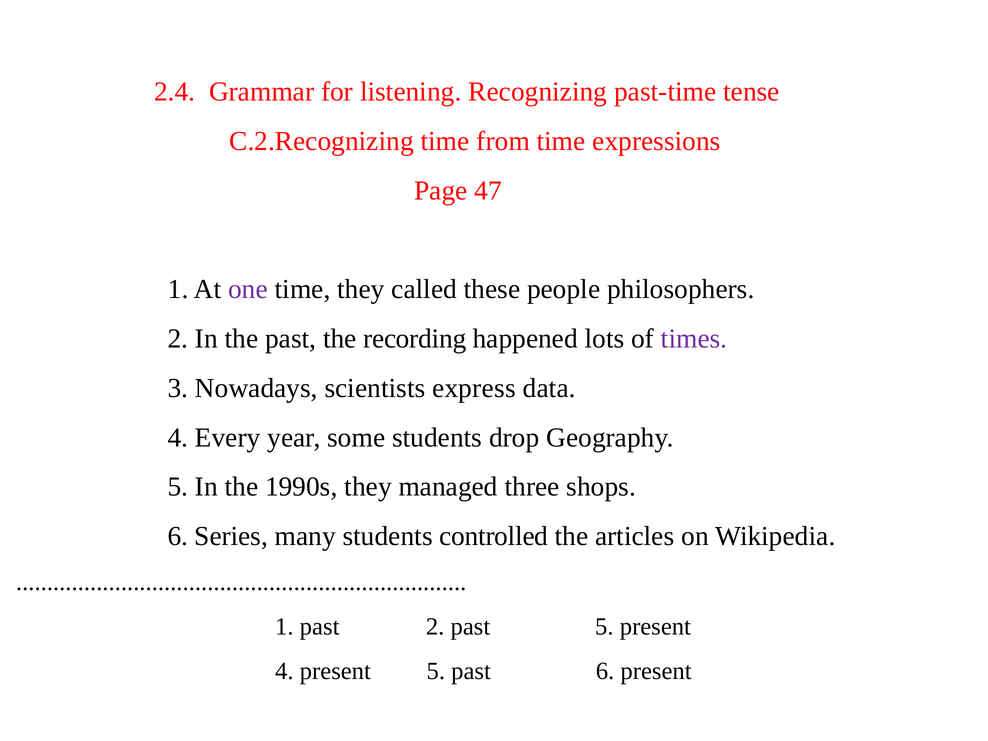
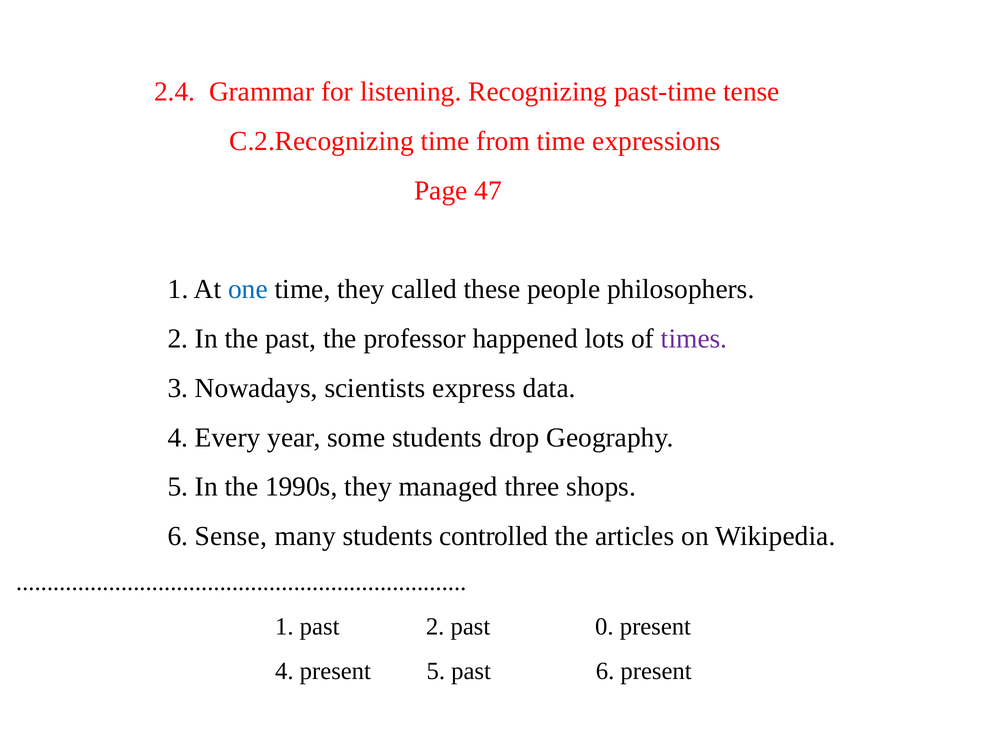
one colour: purple -> blue (248, 289)
recording: recording -> professor (415, 339)
Series: Series -> Sense (231, 536)
past 5: 5 -> 0 (604, 627)
